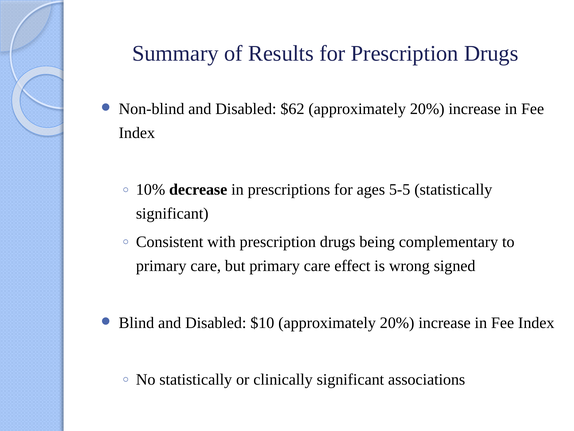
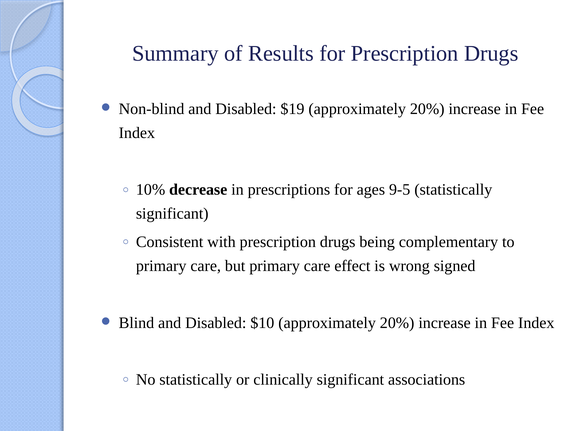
$62: $62 -> $19 (292, 109)
5-5: 5-5 -> 9-5 (400, 189)
